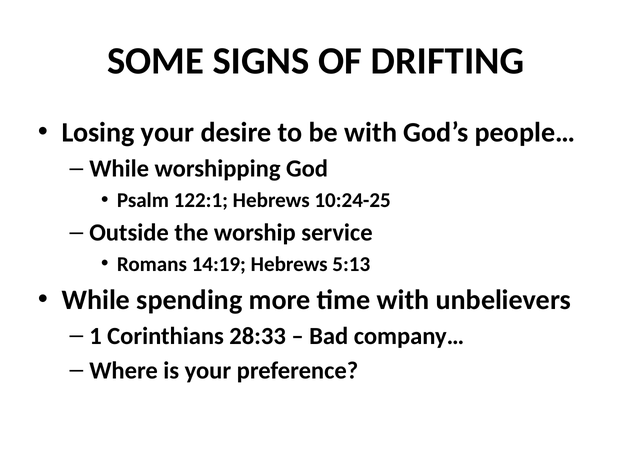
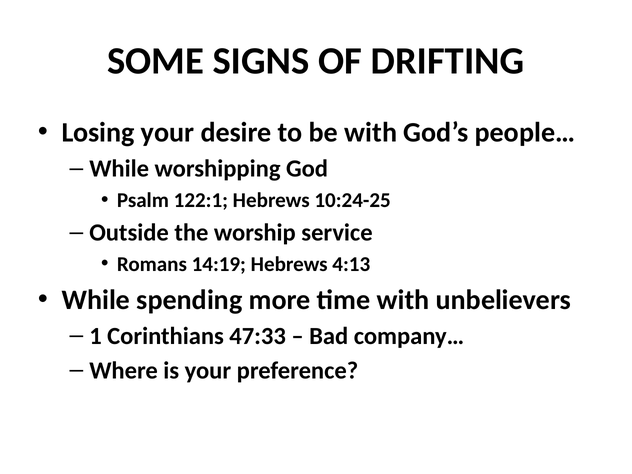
5:13: 5:13 -> 4:13 (351, 264)
28:33: 28:33 -> 47:33 (258, 336)
